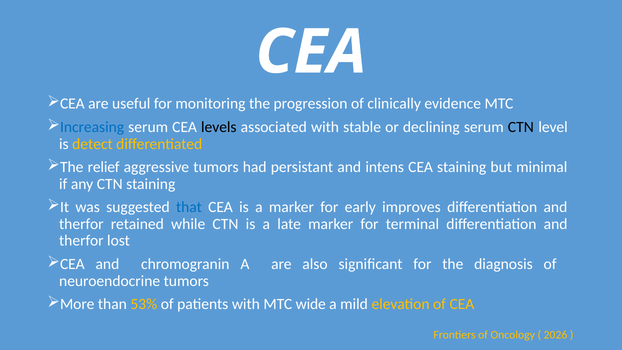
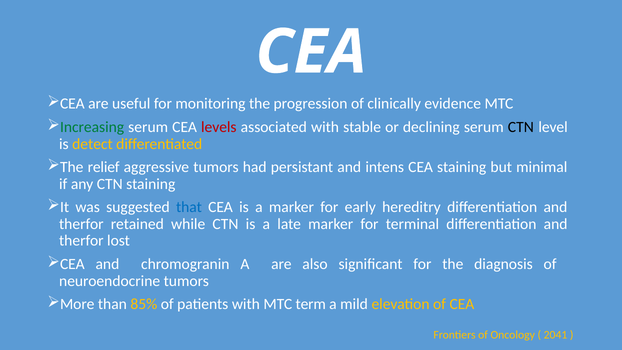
Increasing colour: blue -> green (92, 127)
levels colour: black -> red (219, 127)
improves: improves -> hereditry (411, 207)
53%: 53% -> 85% (144, 304)
wide: wide -> term (311, 304)
2026: 2026 -> 2041 (556, 335)
